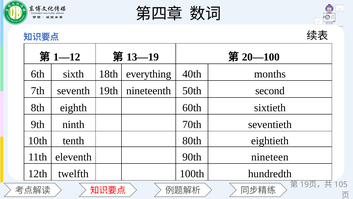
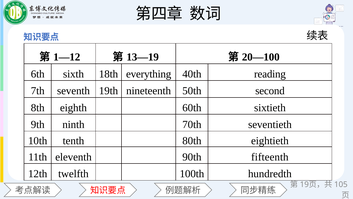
months: months -> reading (270, 74)
nineteen: nineteen -> fifteenth (270, 157)
